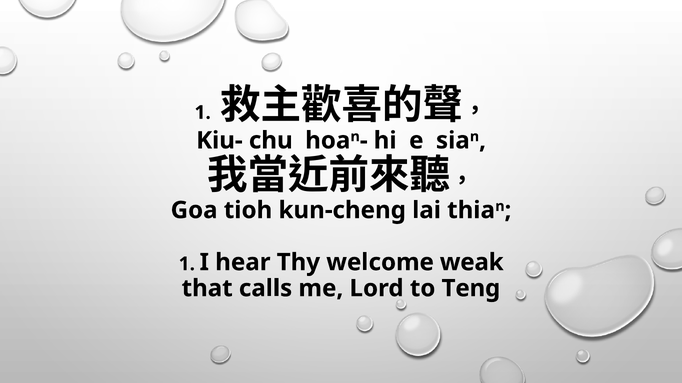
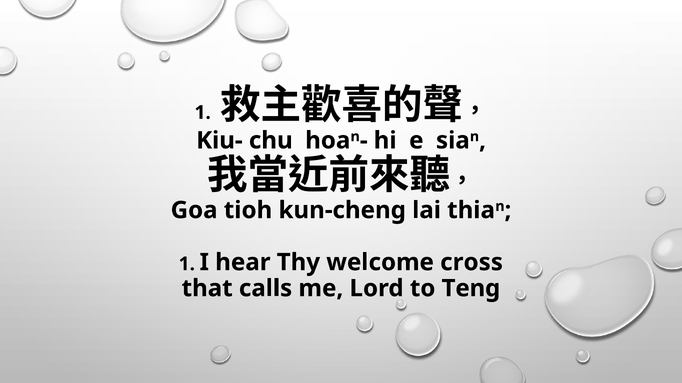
weak: weak -> cross (472, 263)
